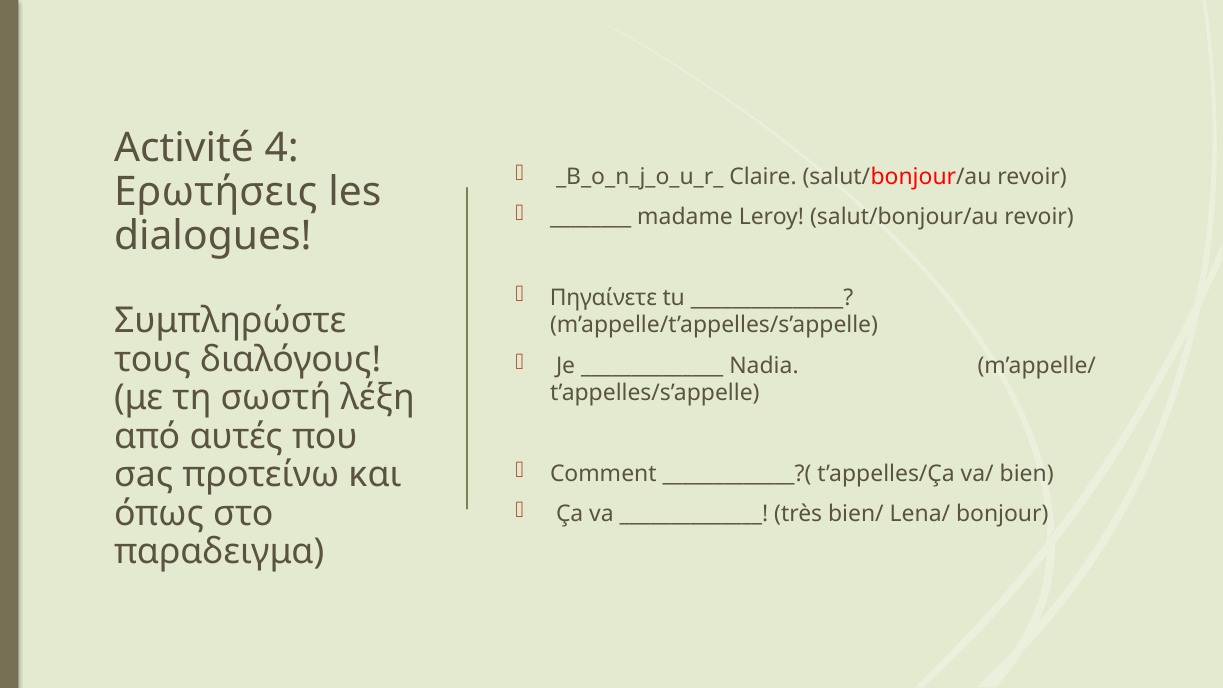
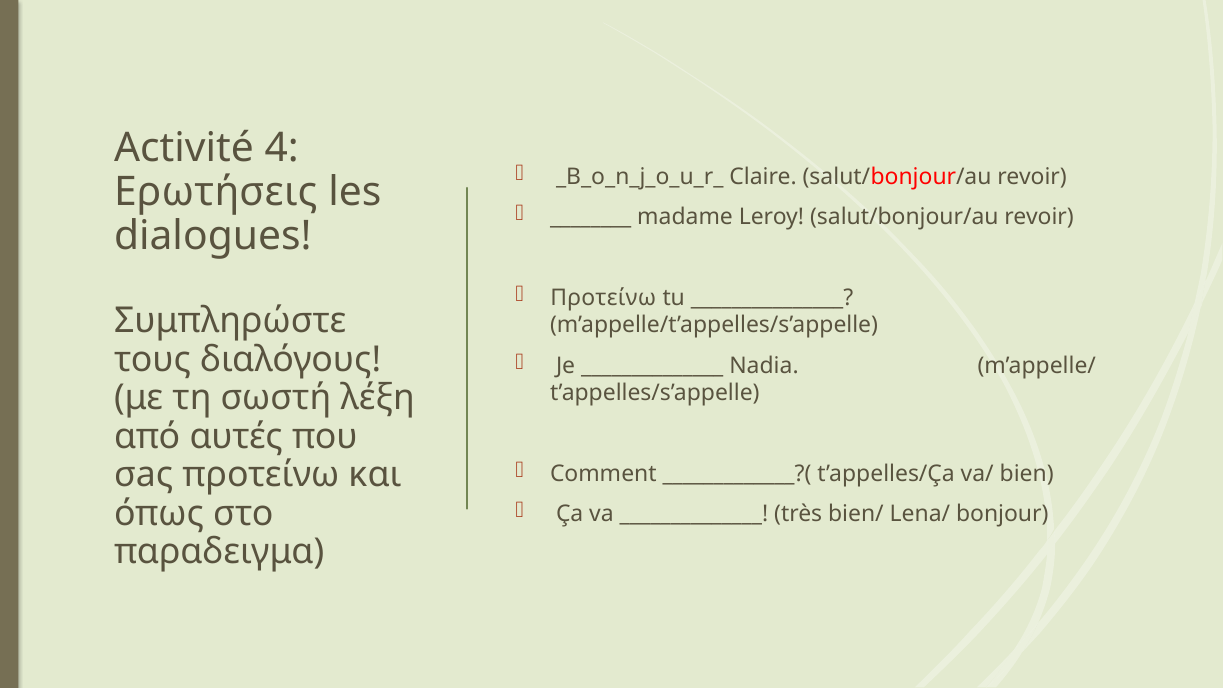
Πηγαίνετε: Πηγαίνετε -> Προτείνω (603, 298)
